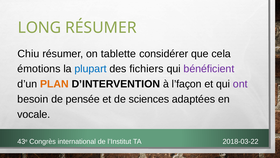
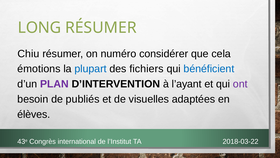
tablette: tablette -> numéro (119, 54)
bénéficient colour: purple -> blue (209, 69)
PLAN colour: orange -> purple (54, 84)
l’façon: l’façon -> l’ayant (187, 84)
pensée: pensée -> publiés (83, 99)
sciences: sciences -> visuelles (149, 99)
vocale: vocale -> élèves (34, 114)
